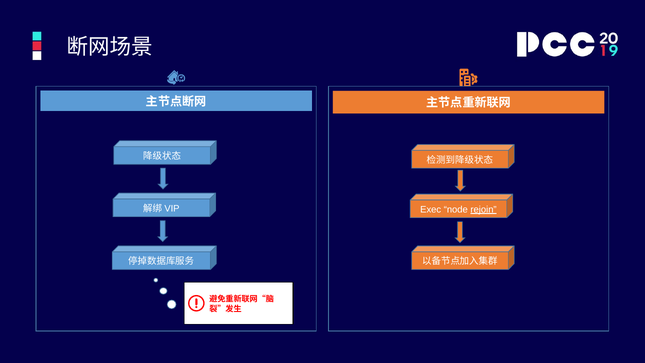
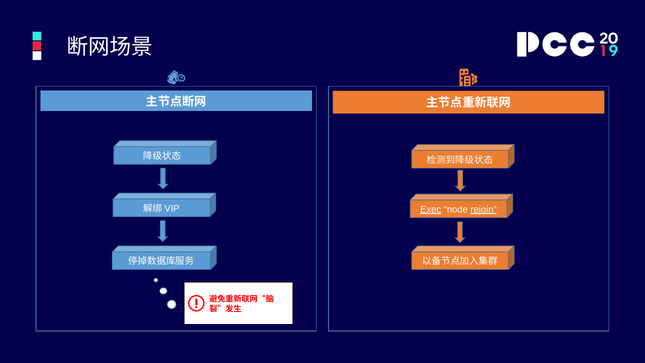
Exec underline: none -> present (431, 209)
